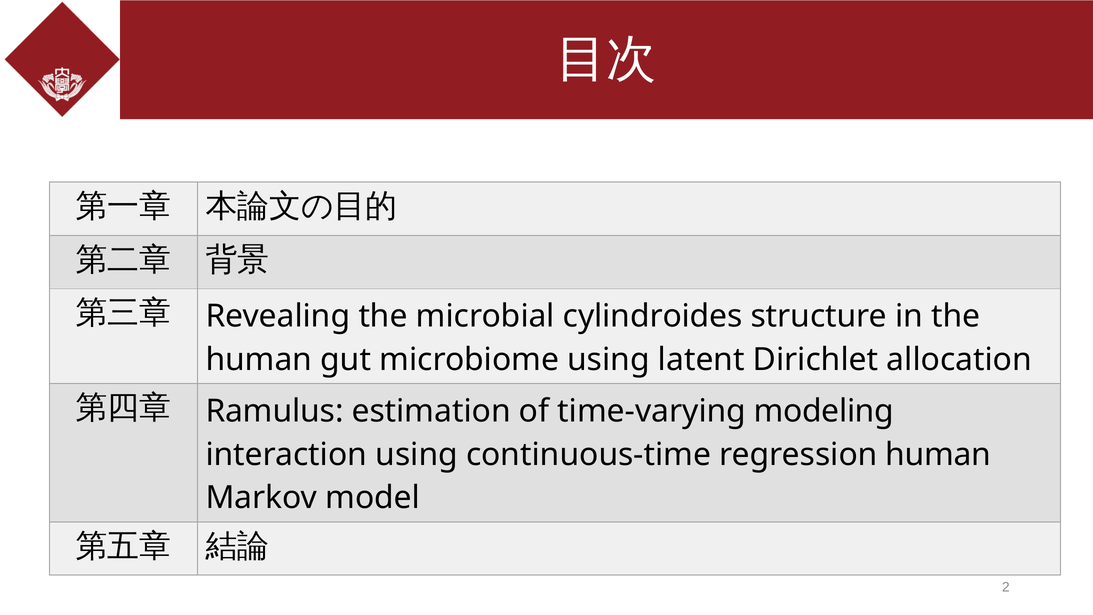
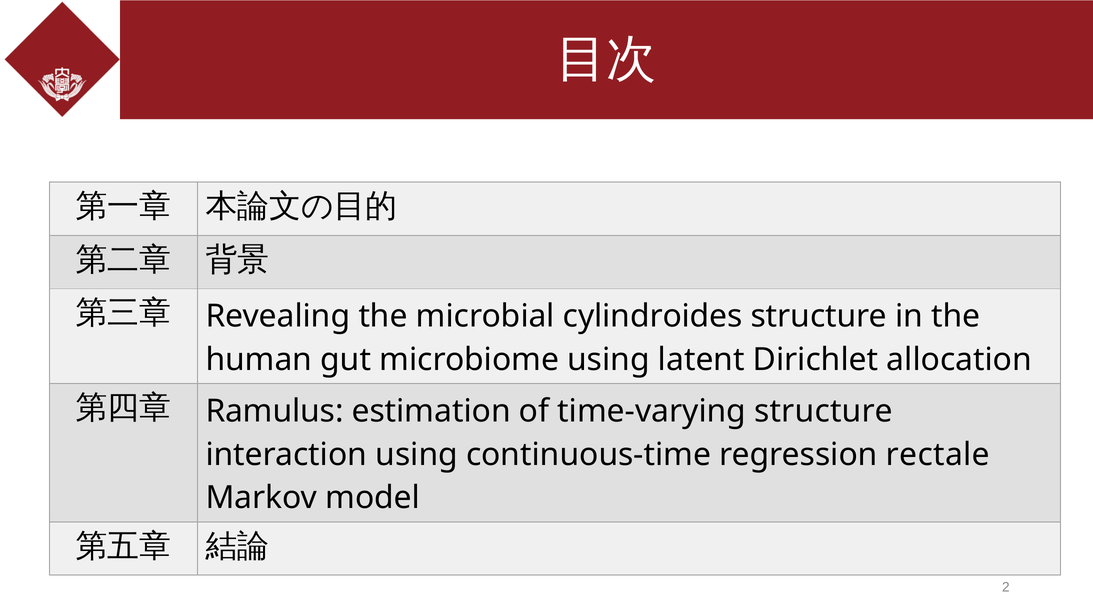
time-varying modeling: modeling -> structure (824, 411)
regression human: human -> rectale (938, 454)
